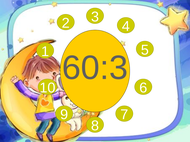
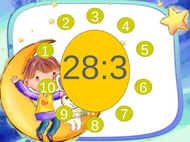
60:3: 60:3 -> 28:3 (95, 68)
